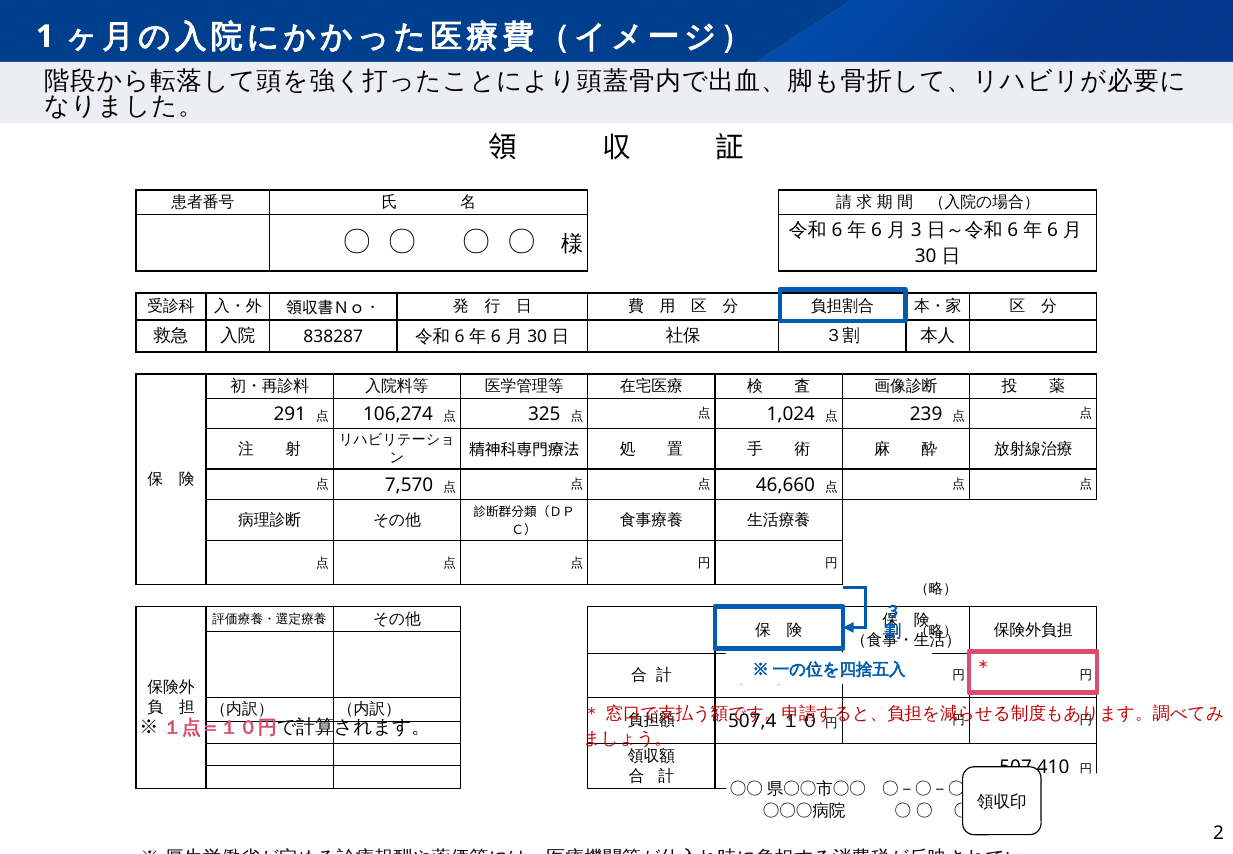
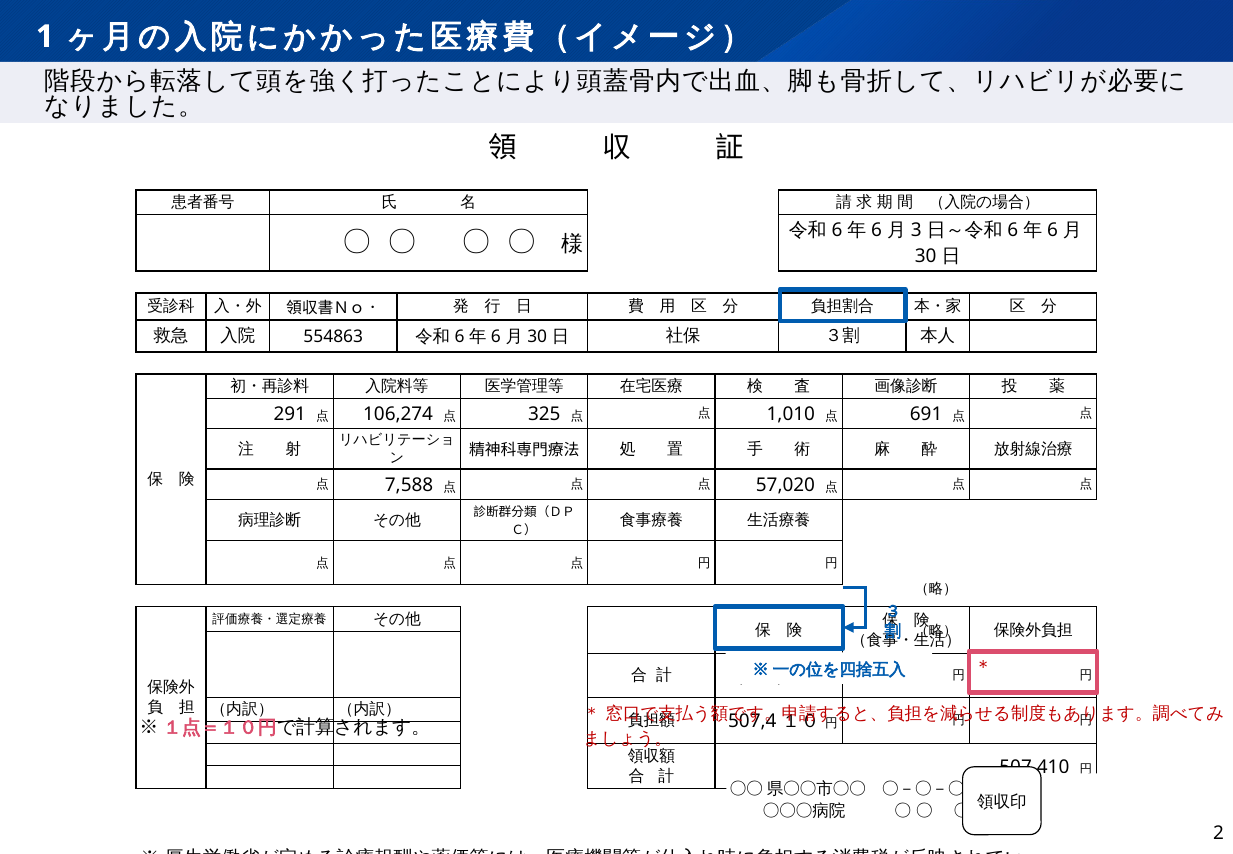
838287: 838287 -> 554863 (333, 337)
1,024: 1,024 -> 1,010 (791, 415)
239: 239 -> 691 (926, 415)
7,570: 7,570 -> 7,588 (409, 485)
46,660: 46,660 -> 57,020 (785, 485)
